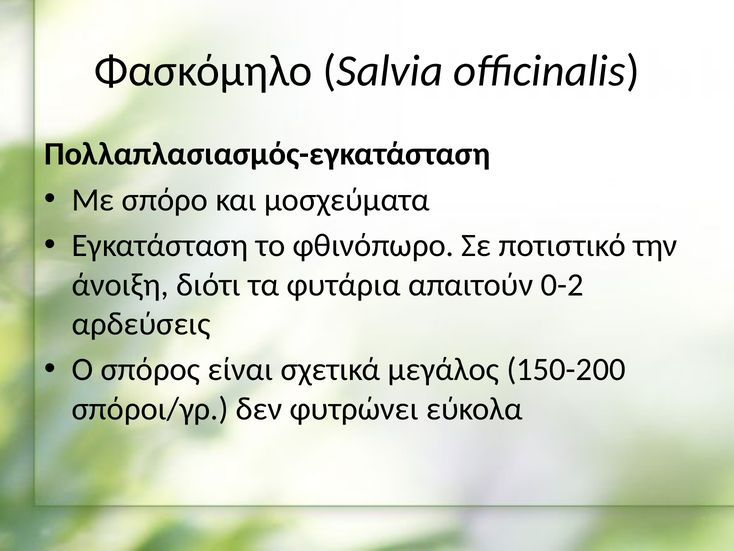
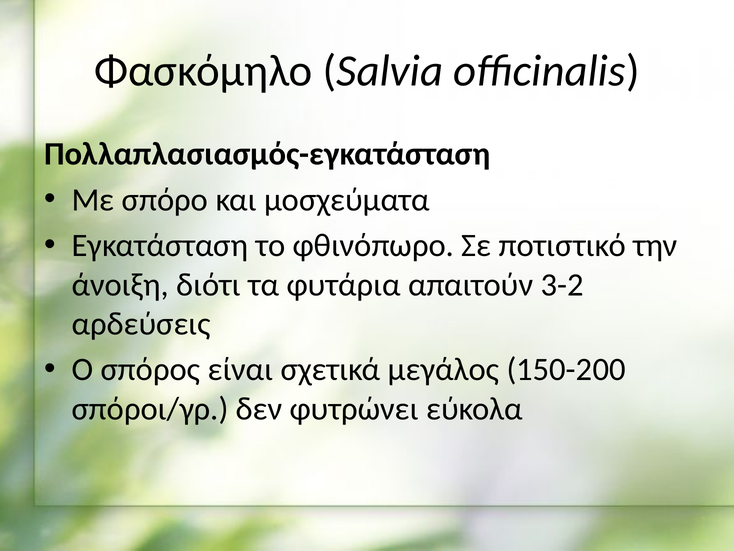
0-2: 0-2 -> 3-2 (562, 285)
